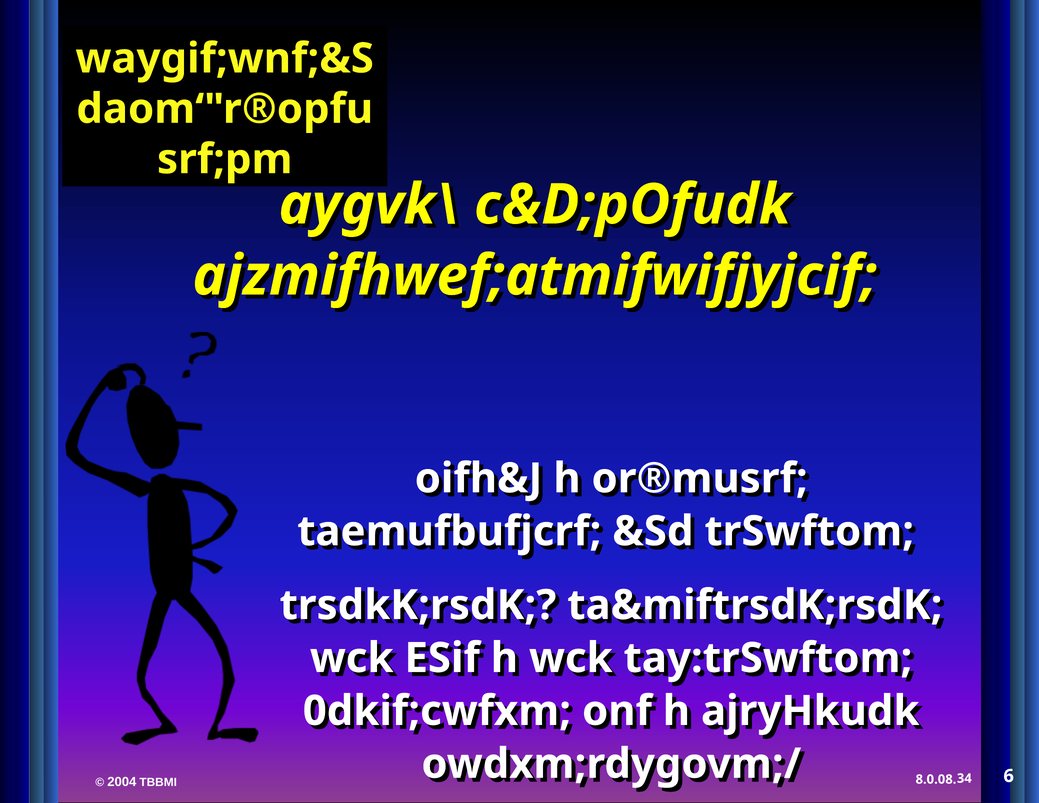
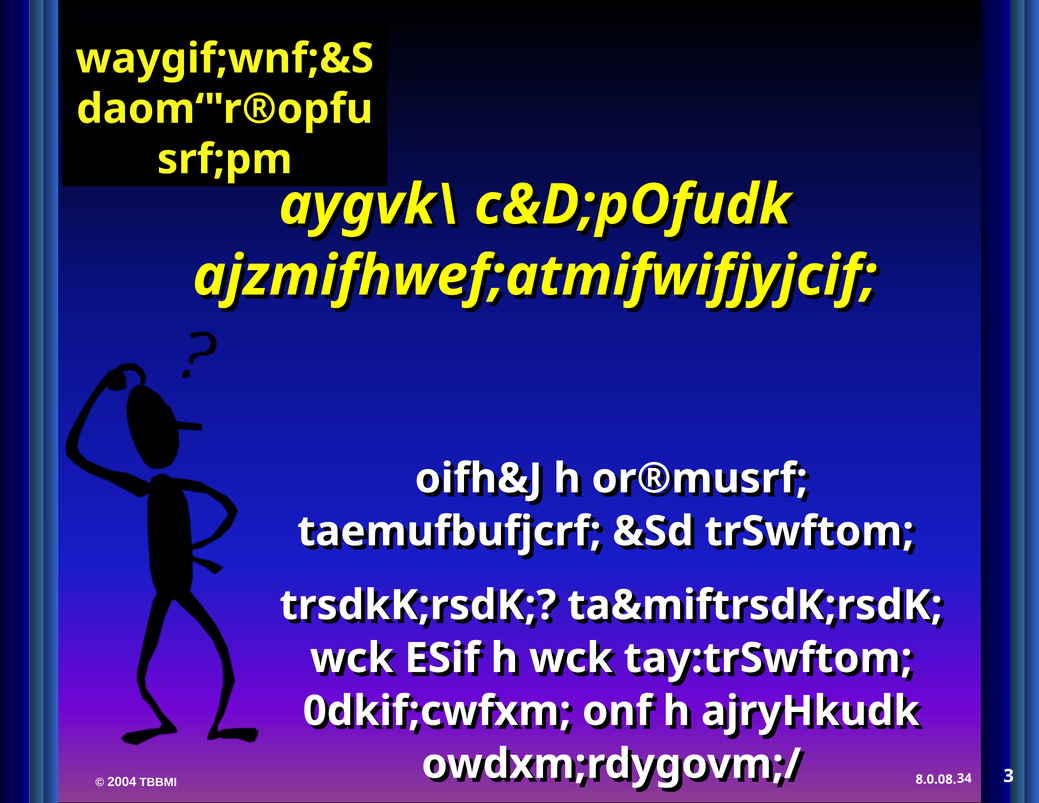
6: 6 -> 3 (1009, 776)
